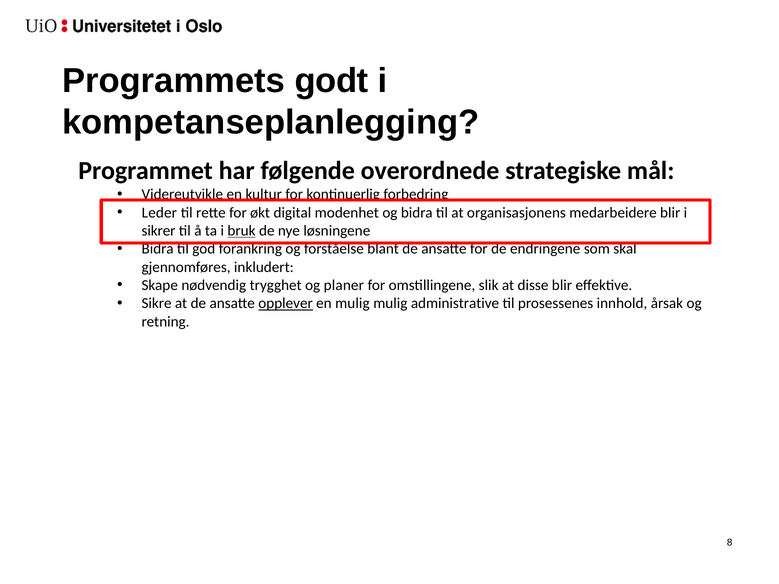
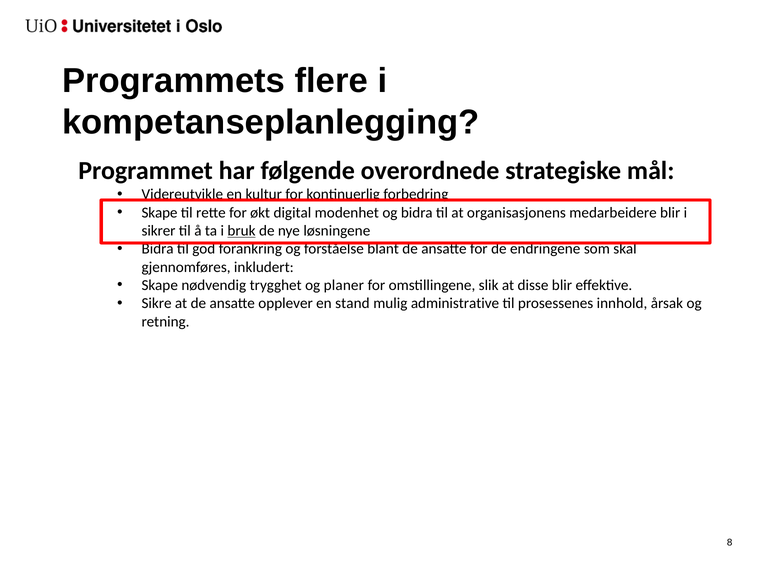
godt: godt -> flere (331, 81)
Leder: Leder -> Skape (160, 213)
opplever underline: present -> none (286, 304)
en mulig: mulig -> stand (352, 304)
